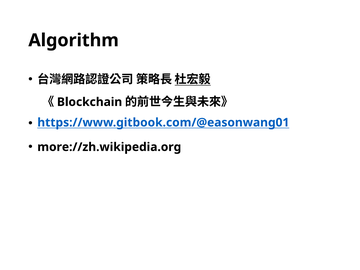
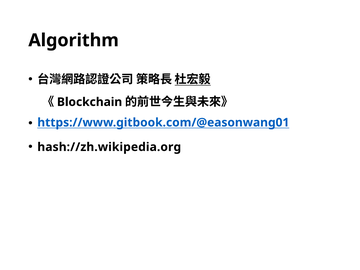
more://zh.wikipedia.org: more://zh.wikipedia.org -> hash://zh.wikipedia.org (109, 147)
